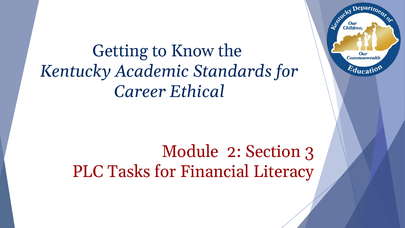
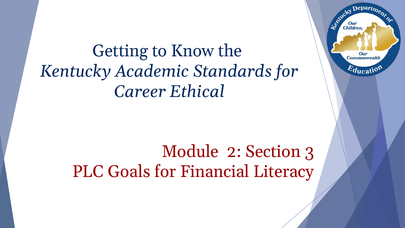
Tasks: Tasks -> Goals (129, 172)
